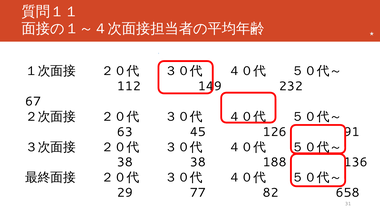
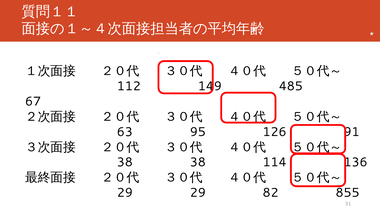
232: 232 -> 485 (291, 86)
45: 45 -> 95 (198, 132)
188: 188 -> 114 (275, 162)
29 77: 77 -> 29 (198, 193)
658: 658 -> 855 (348, 193)
